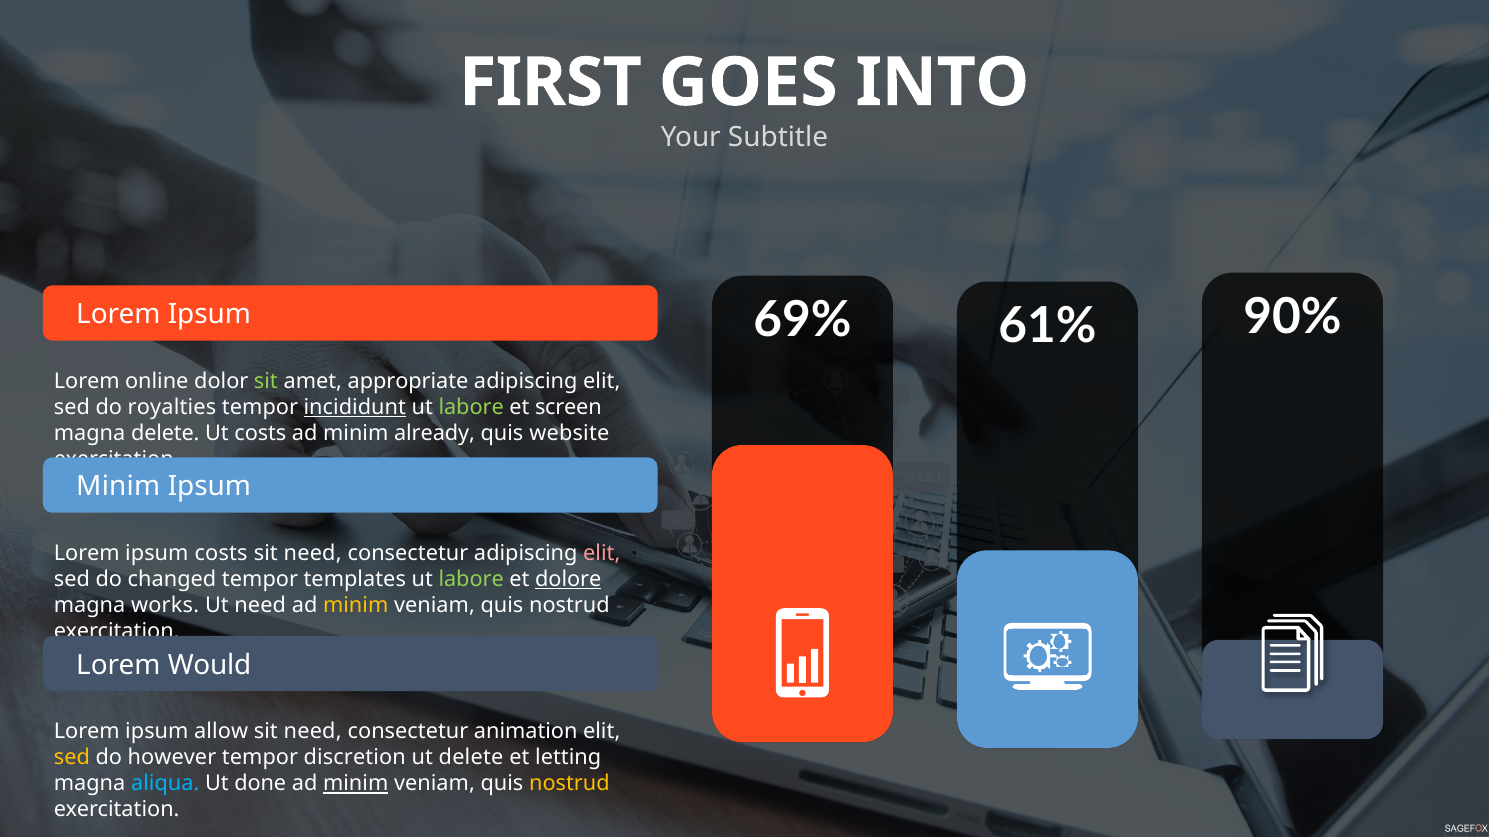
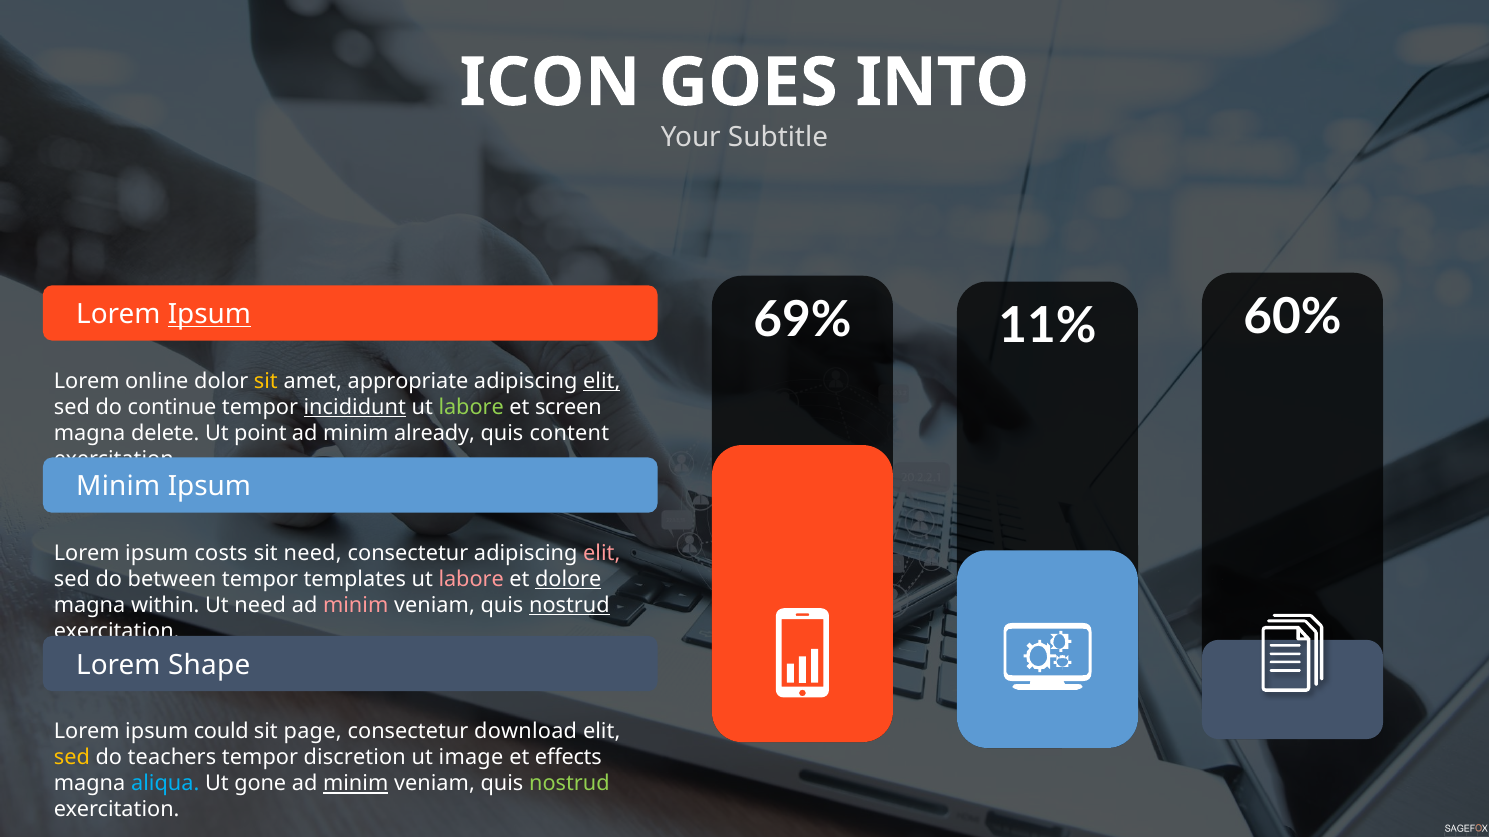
FIRST: FIRST -> ICON (550, 83)
90%: 90% -> 60% (1292, 317)
61%: 61% -> 11% (1047, 326)
Ipsum underline: none -> present (209, 315)
sit colour: light green -> yellow (266, 381)
elit underline: none -> present (602, 381)
royalties: royalties -> continue (172, 407)
Ut costs: costs -> point (260, 433)
website: website -> content (569, 433)
changed: changed -> between (172, 580)
labore colour: light green -> pink (471, 580)
works: works -> within (165, 606)
minim colour: yellow -> pink (356, 606)
nostrud underline: none -> present (569, 606)
Would: Would -> Shape (209, 666)
allow: allow -> could (221, 732)
need: need -> page (313, 732)
animation: animation -> download (526, 732)
however: however -> teachers (172, 758)
ut delete: delete -> image (471, 758)
letting: letting -> effects (568, 758)
done: done -> gone (260, 784)
nostrud colour: yellow -> light green (569, 784)
